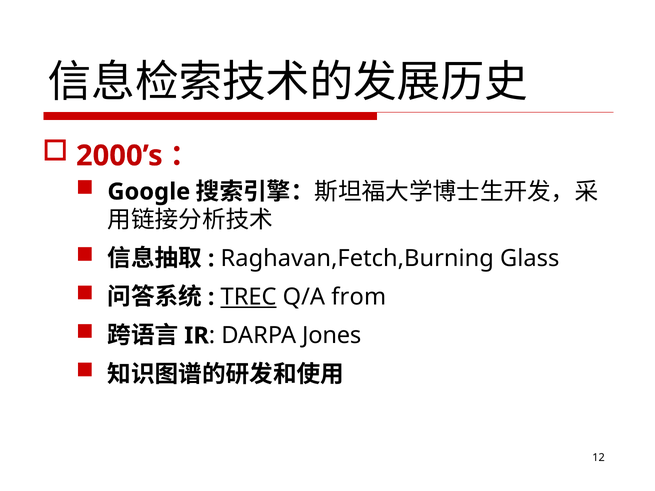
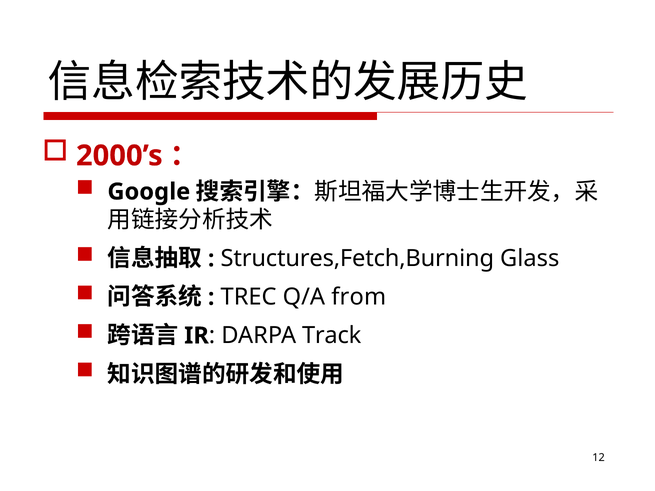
Raghavan,Fetch,Burning: Raghavan,Fetch,Burning -> Structures,Fetch,Burning (357, 259)
TREC underline: present -> none (249, 297)
Jones: Jones -> Track (332, 336)
